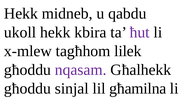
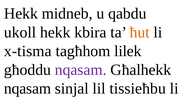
ħut colour: purple -> orange (140, 32)
x-mlew: x-mlew -> x-tisma (28, 51)
għoddu: għoddu -> nqasam (28, 89)
għamilna: għamilna -> tissieħbu (138, 89)
